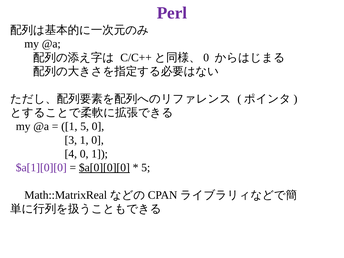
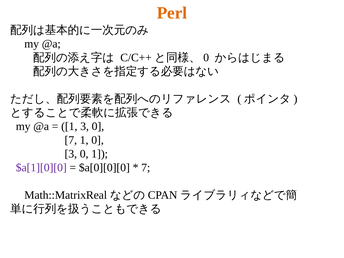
Perl colour: purple -> orange (172, 13)
1 5: 5 -> 3 (85, 126)
3: 3 -> 7 (71, 140)
4: 4 -> 3 (71, 154)
$a[0][0][0 underline: present -> none (104, 168)
5: 5 -> 7 (146, 168)
